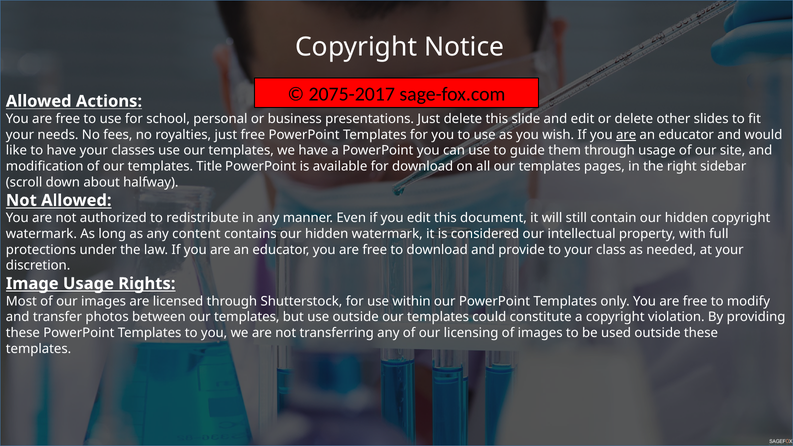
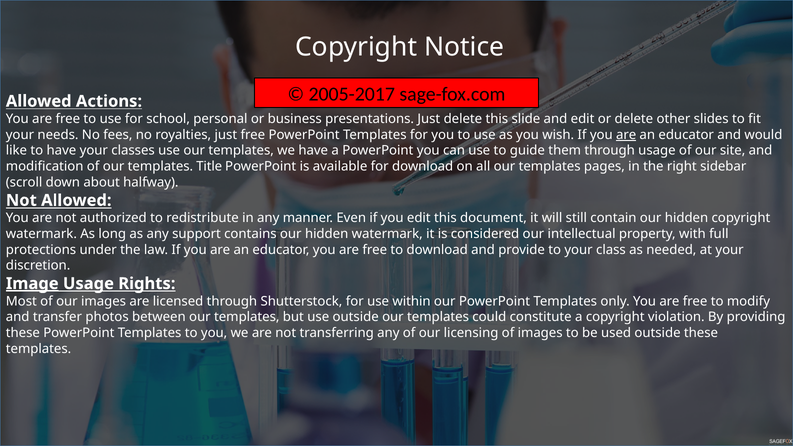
2075-2017: 2075-2017 -> 2005-2017 (352, 94)
content: content -> support (196, 234)
Image underline: none -> present (32, 284)
